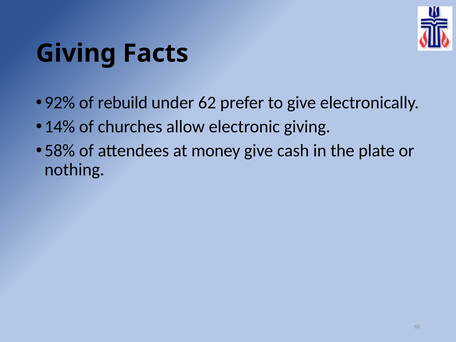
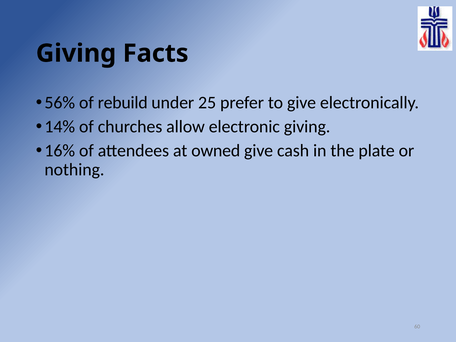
92%: 92% -> 56% (60, 103)
62: 62 -> 25 (207, 103)
58%: 58% -> 16% (60, 151)
money: money -> owned (216, 151)
